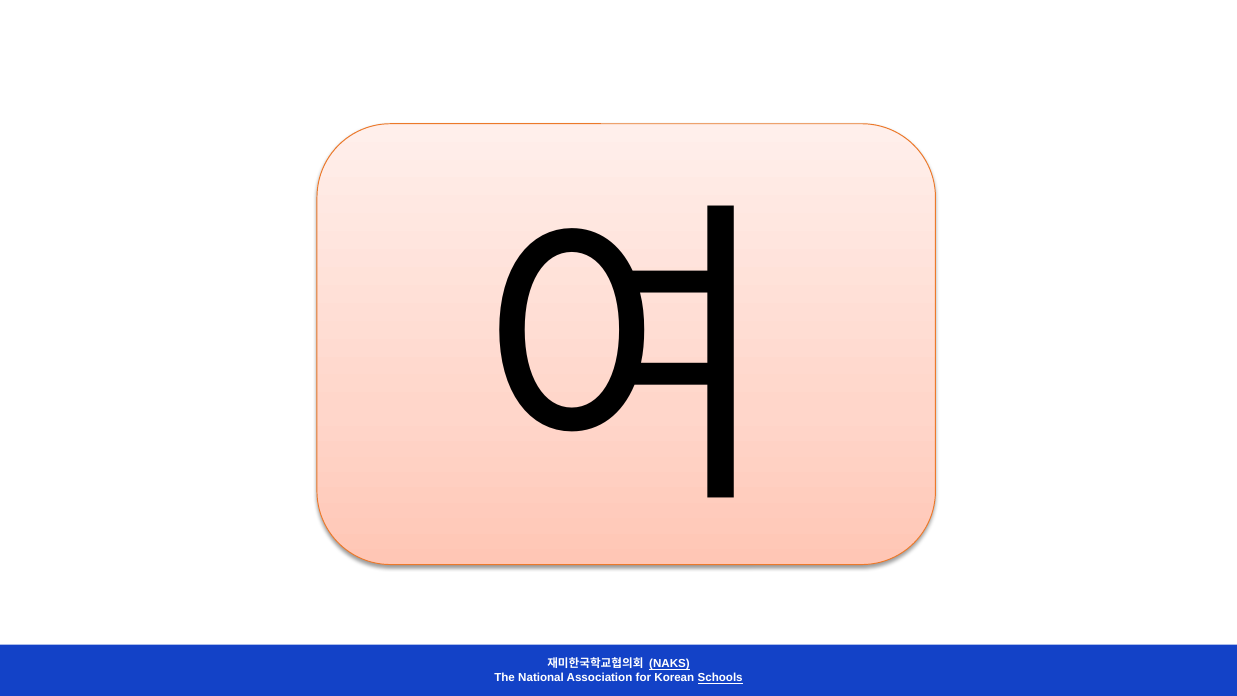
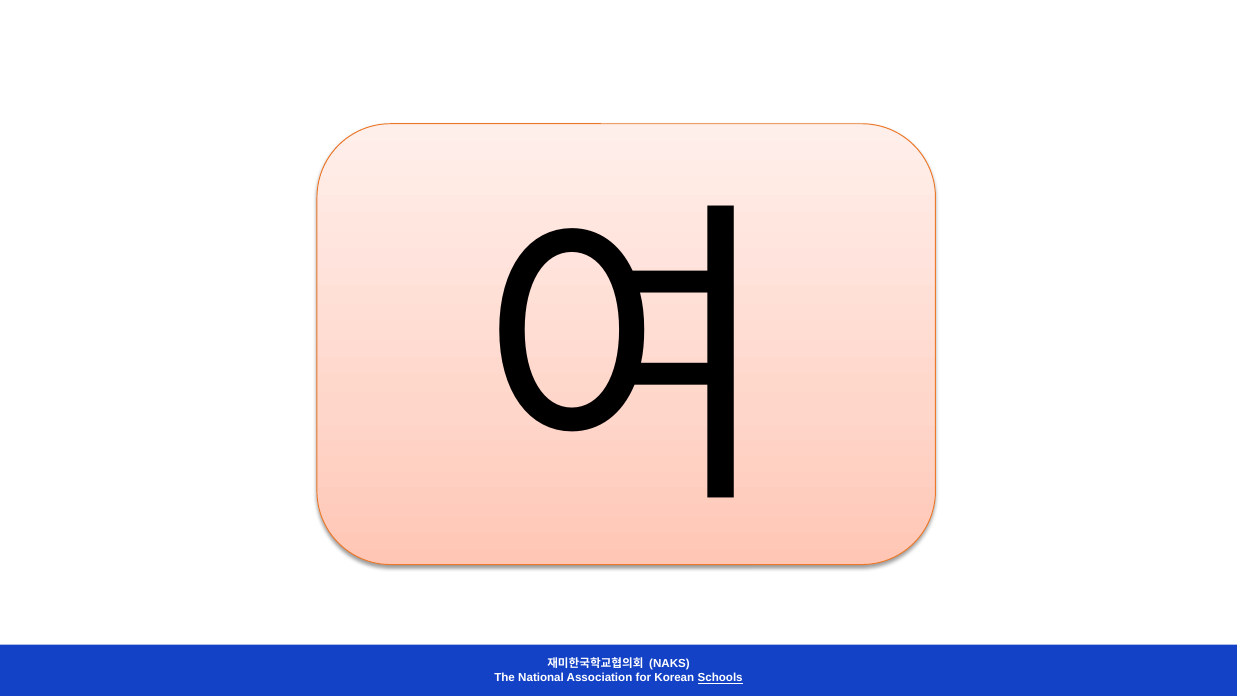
NAKS underline: present -> none (669, 664)
